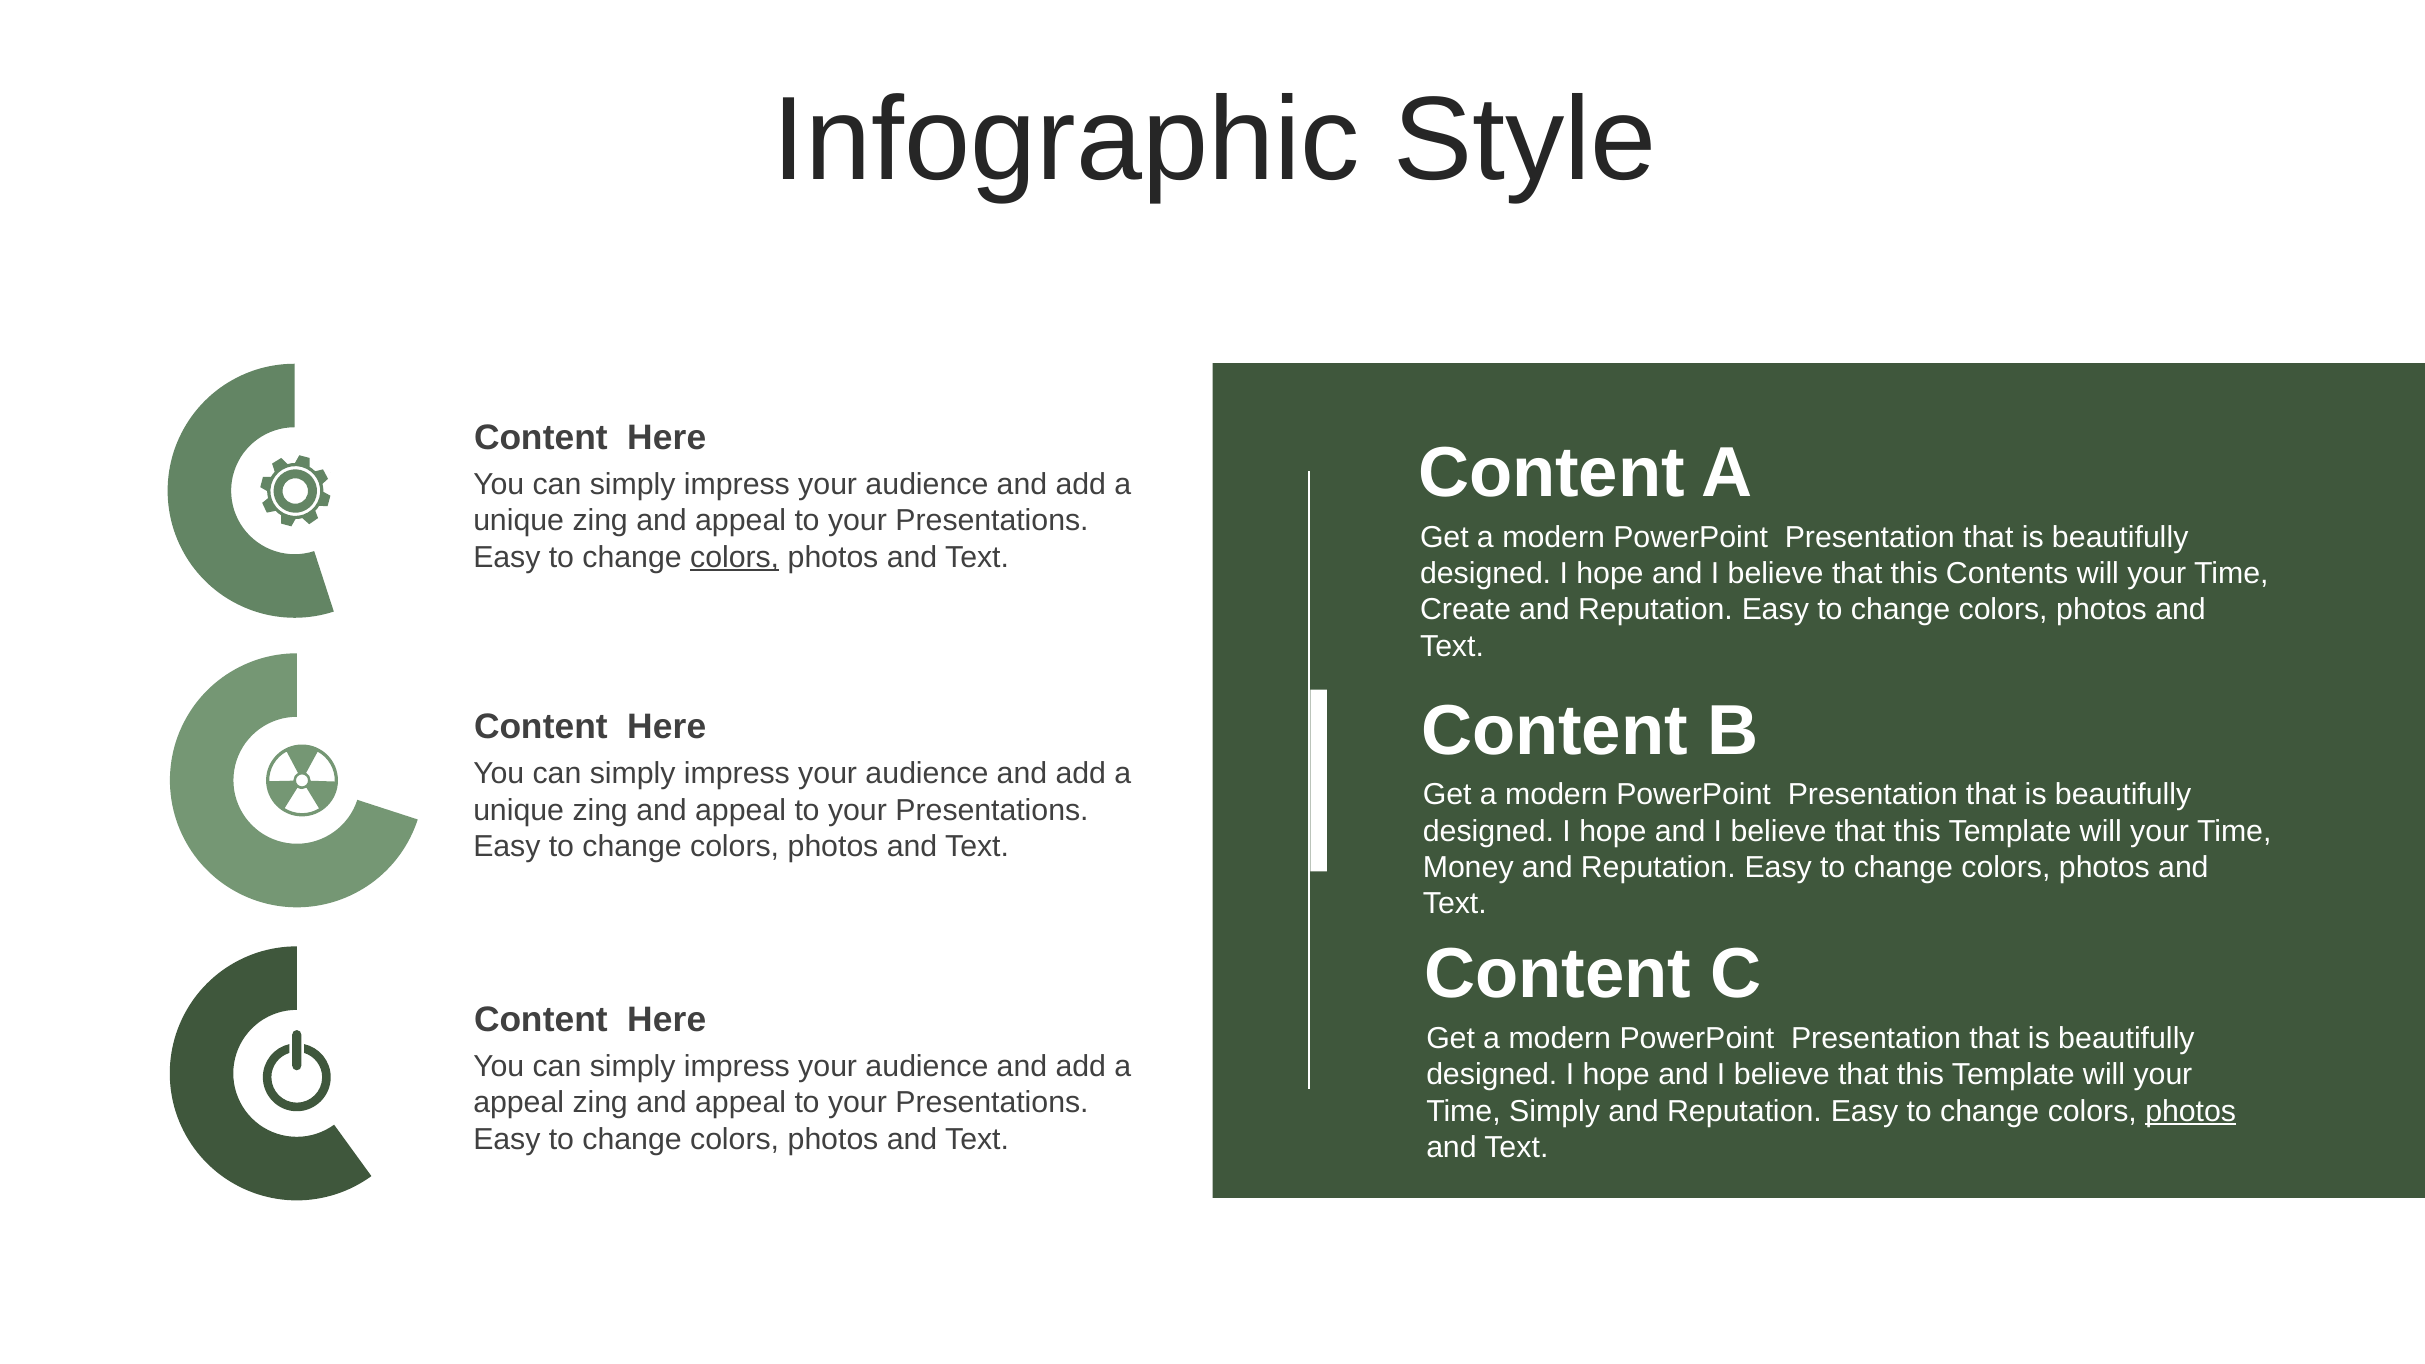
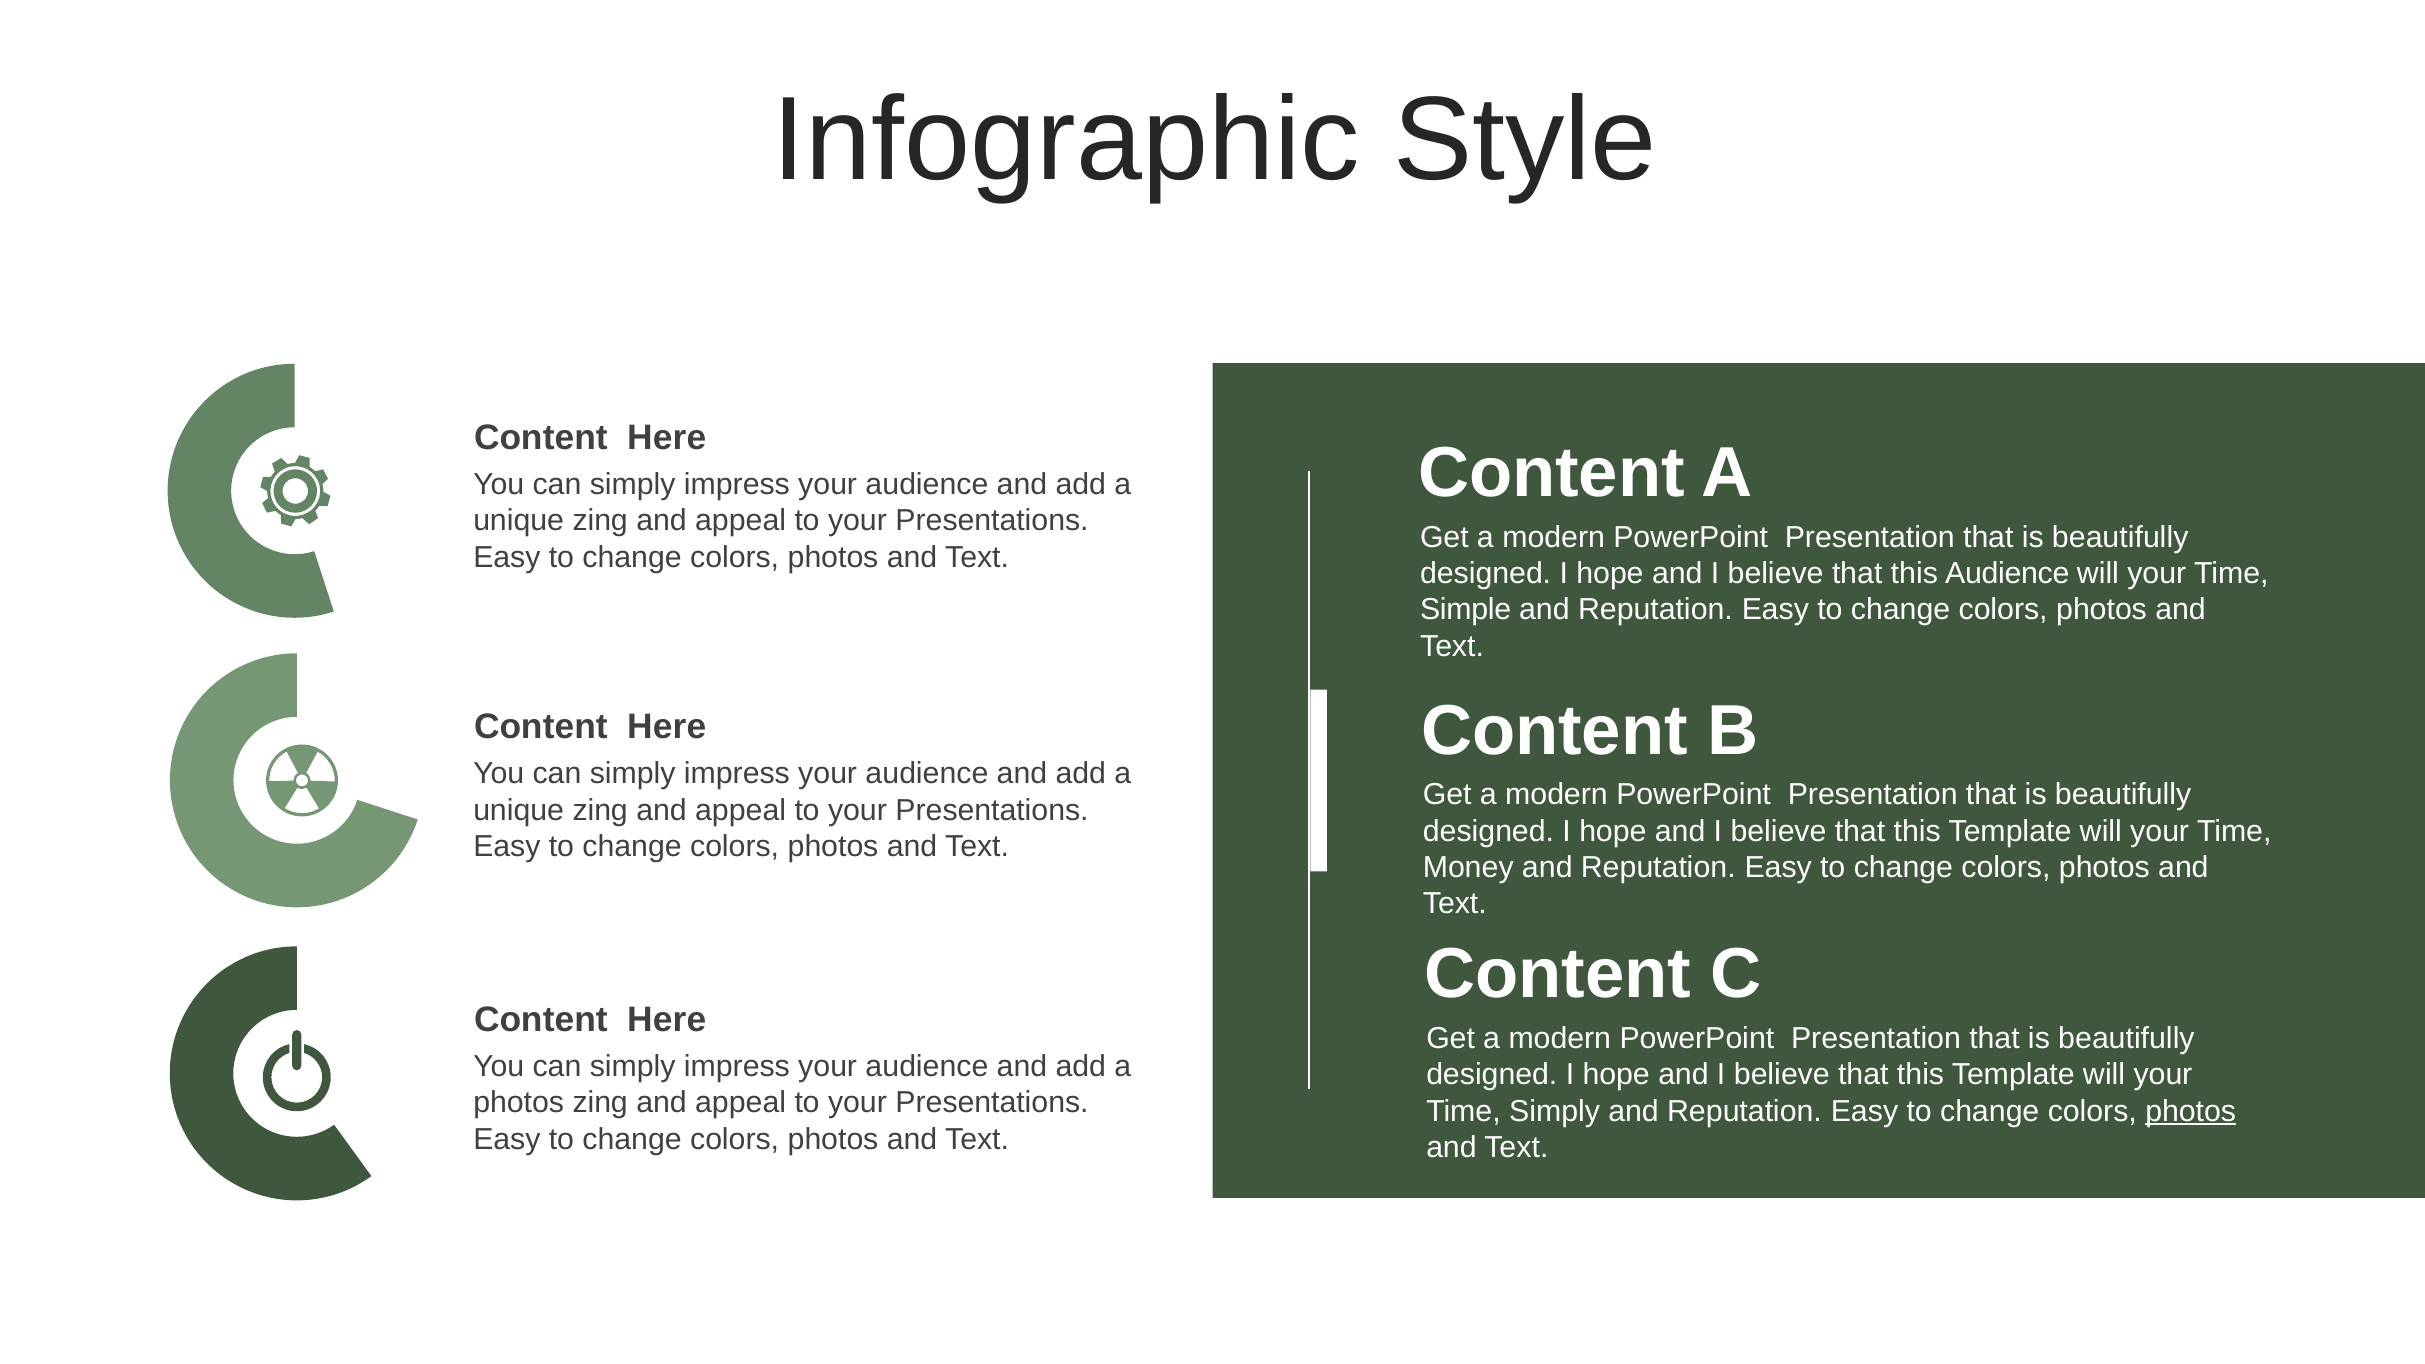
colors underline: present -> none (735, 557)
this Contents: Contents -> Audience (2007, 573)
Create: Create -> Simple (1466, 610)
appeal: appeal -> photos (519, 1103)
